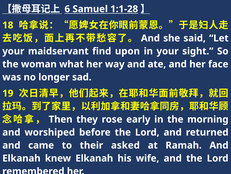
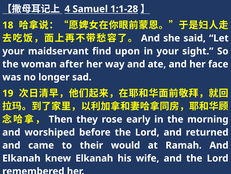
6: 6 -> 4 (67, 9)
what: what -> after (71, 64)
asked: asked -> would (125, 145)
